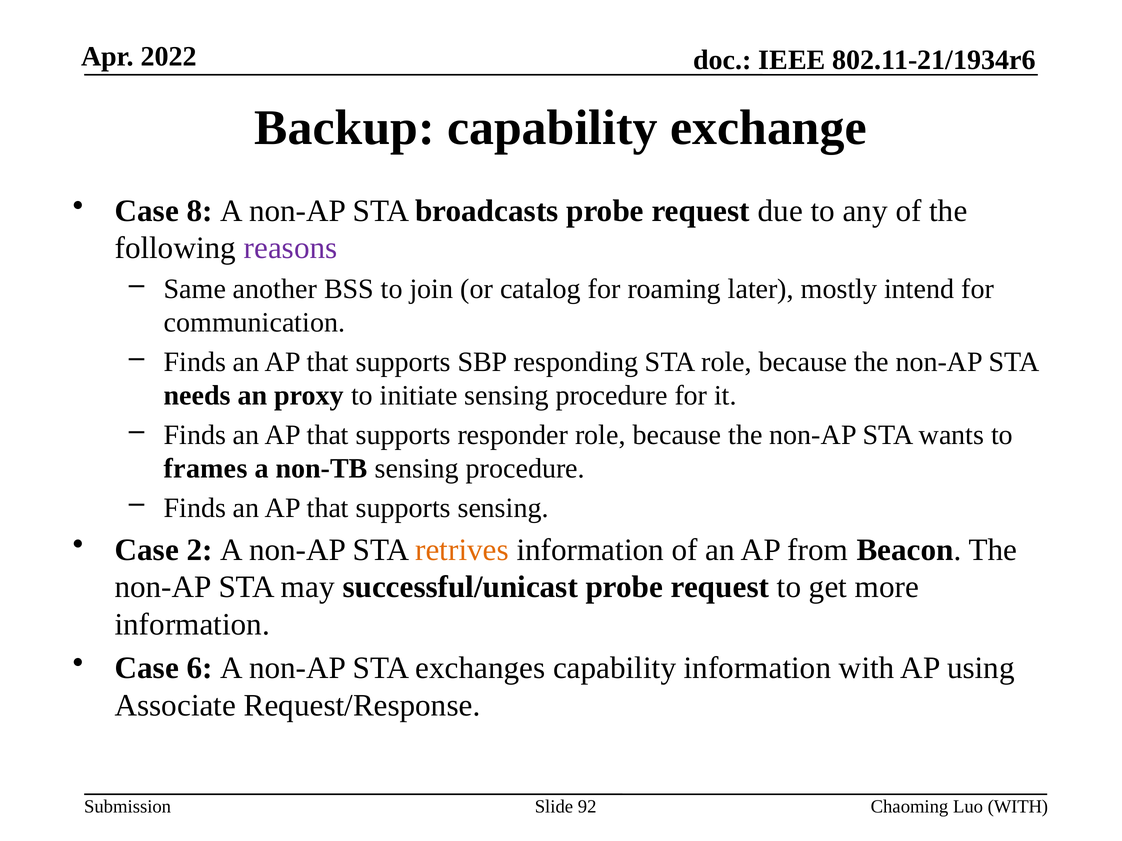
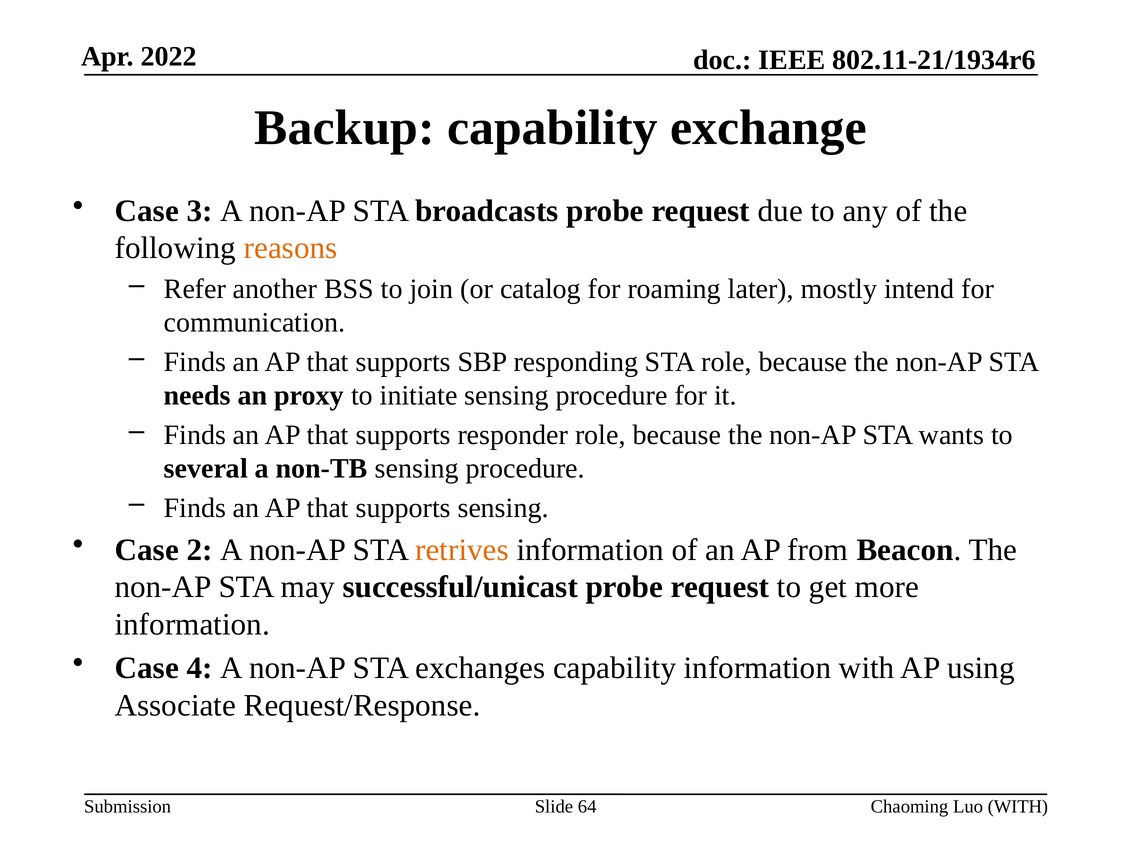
8: 8 -> 3 (200, 211)
reasons colour: purple -> orange (291, 248)
Same: Same -> Refer (195, 289)
frames: frames -> several (206, 469)
6: 6 -> 4 (200, 669)
92: 92 -> 64 (587, 807)
